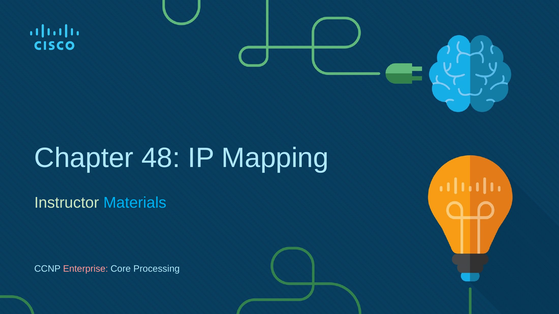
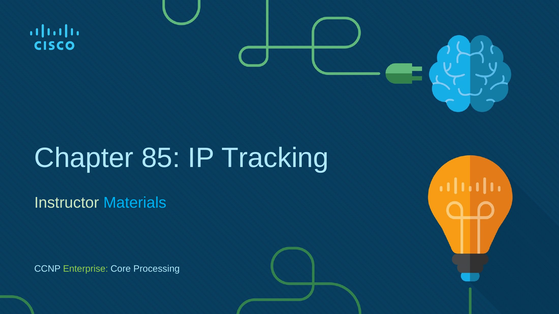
48: 48 -> 85 (161, 158)
Mapping: Mapping -> Tracking (275, 158)
Enterprise colour: pink -> light green (86, 269)
